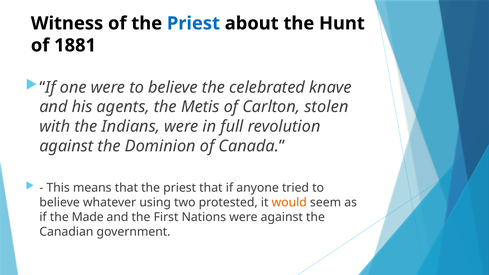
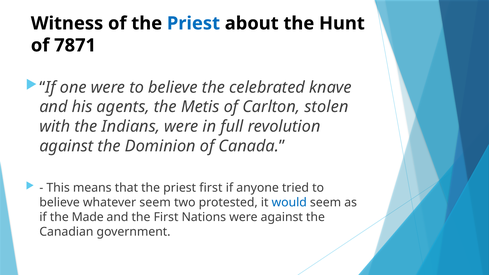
1881: 1881 -> 7871 (75, 45)
priest that: that -> first (211, 188)
whatever using: using -> seem (155, 202)
would colour: orange -> blue (289, 202)
